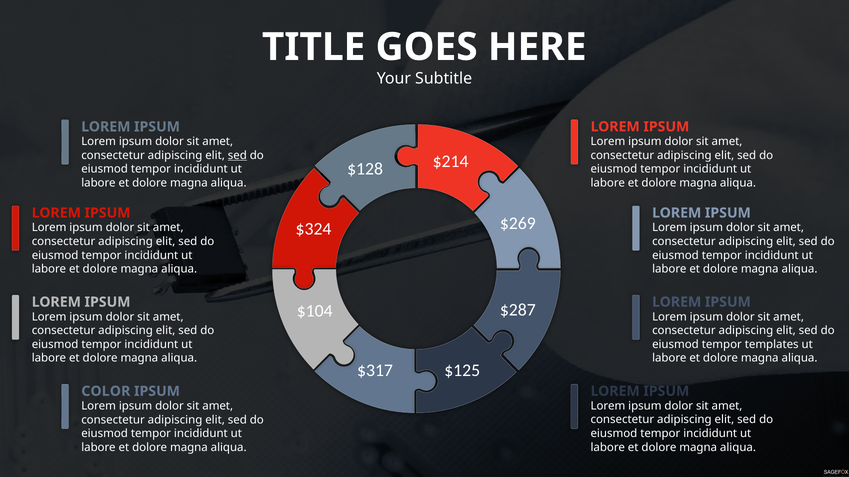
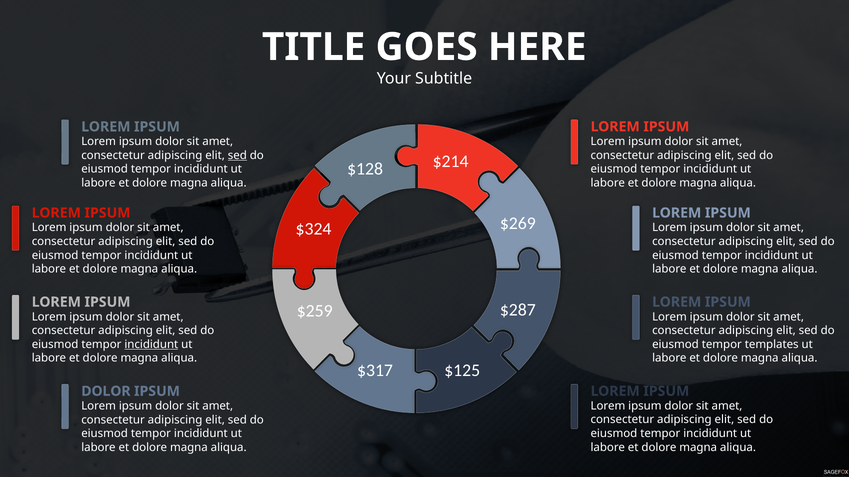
$104: $104 -> $259 (315, 311)
incididunt underline: none -> present (151, 345)
COLOR: COLOR -> DOLOR (106, 392)
